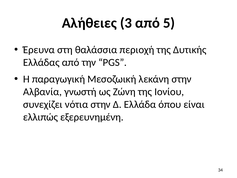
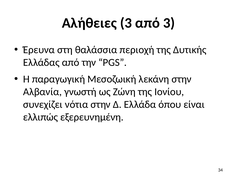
από 5: 5 -> 3 (169, 23)
